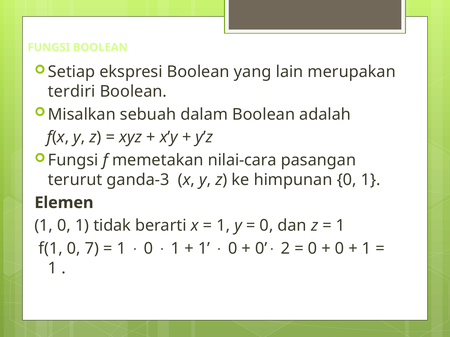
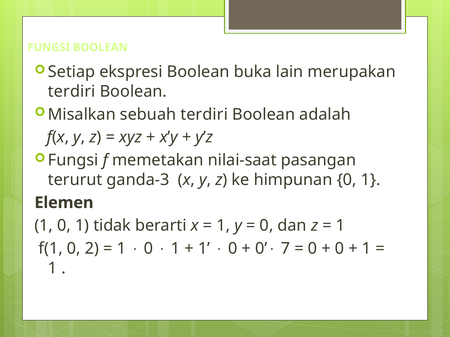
yang: yang -> buka (253, 72)
sebuah dalam: dalam -> terdiri (204, 115)
nilai-cara: nilai-cara -> nilai-saat (242, 161)
7: 7 -> 2 (92, 249)
2: 2 -> 7 (285, 249)
